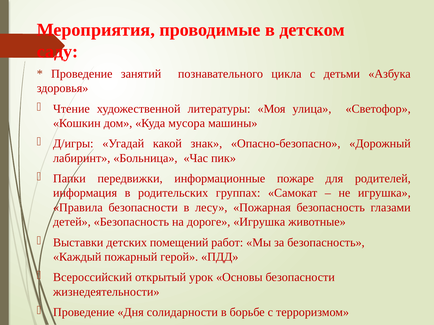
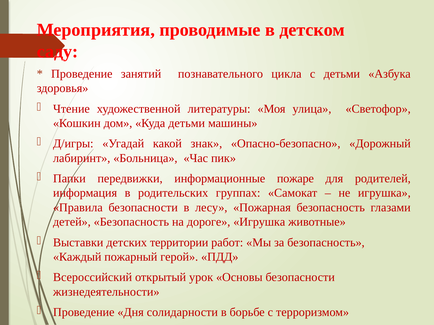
Куда мусора: мусора -> детьми (187, 123)
помещений: помещений -> территории (179, 243)
